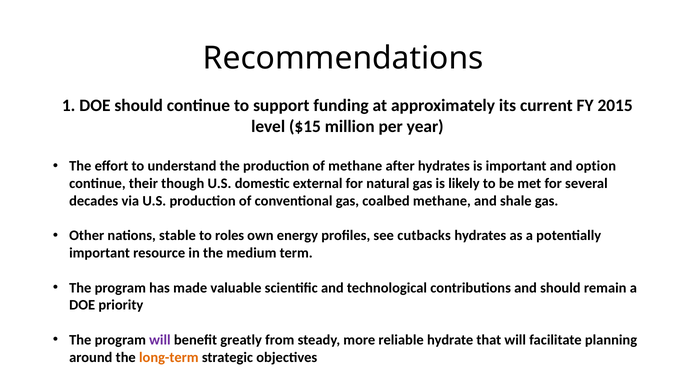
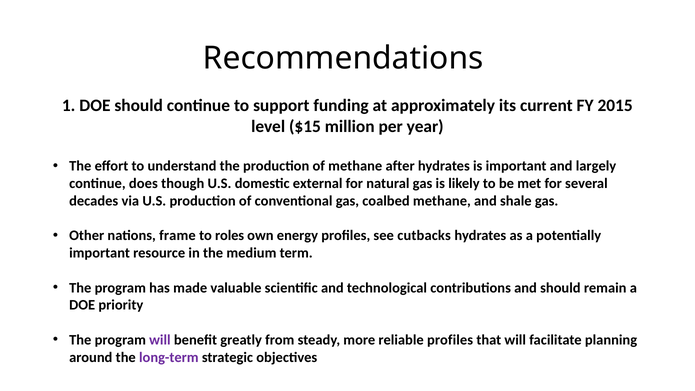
option: option -> largely (596, 166)
their: their -> does (143, 183)
stable: stable -> frame (177, 236)
reliable hydrate: hydrate -> profiles (450, 340)
long-term colour: orange -> purple (169, 357)
